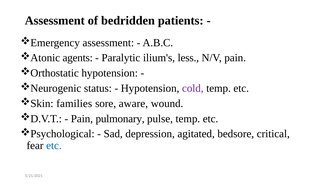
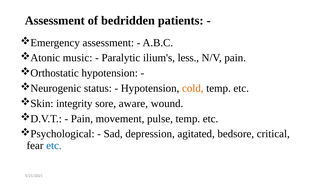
agents: agents -> music (78, 58)
cold colour: purple -> orange (193, 88)
families: families -> integrity (74, 103)
pulmonary: pulmonary -> movement (120, 119)
